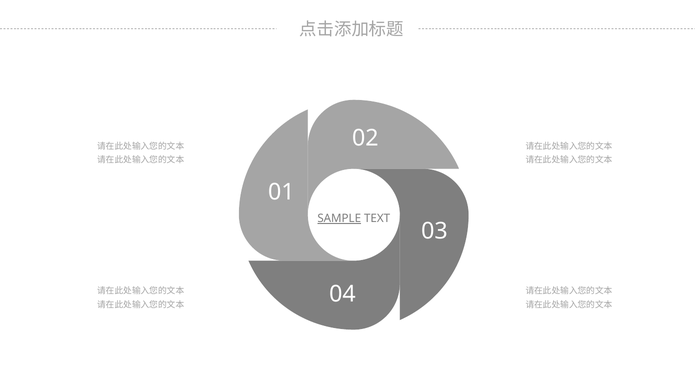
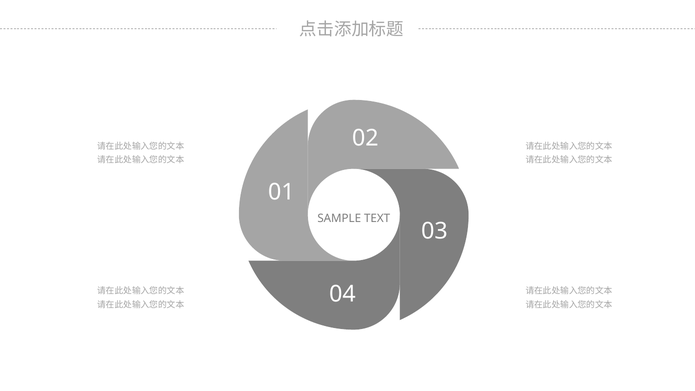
SAMPLE underline: present -> none (339, 218)
